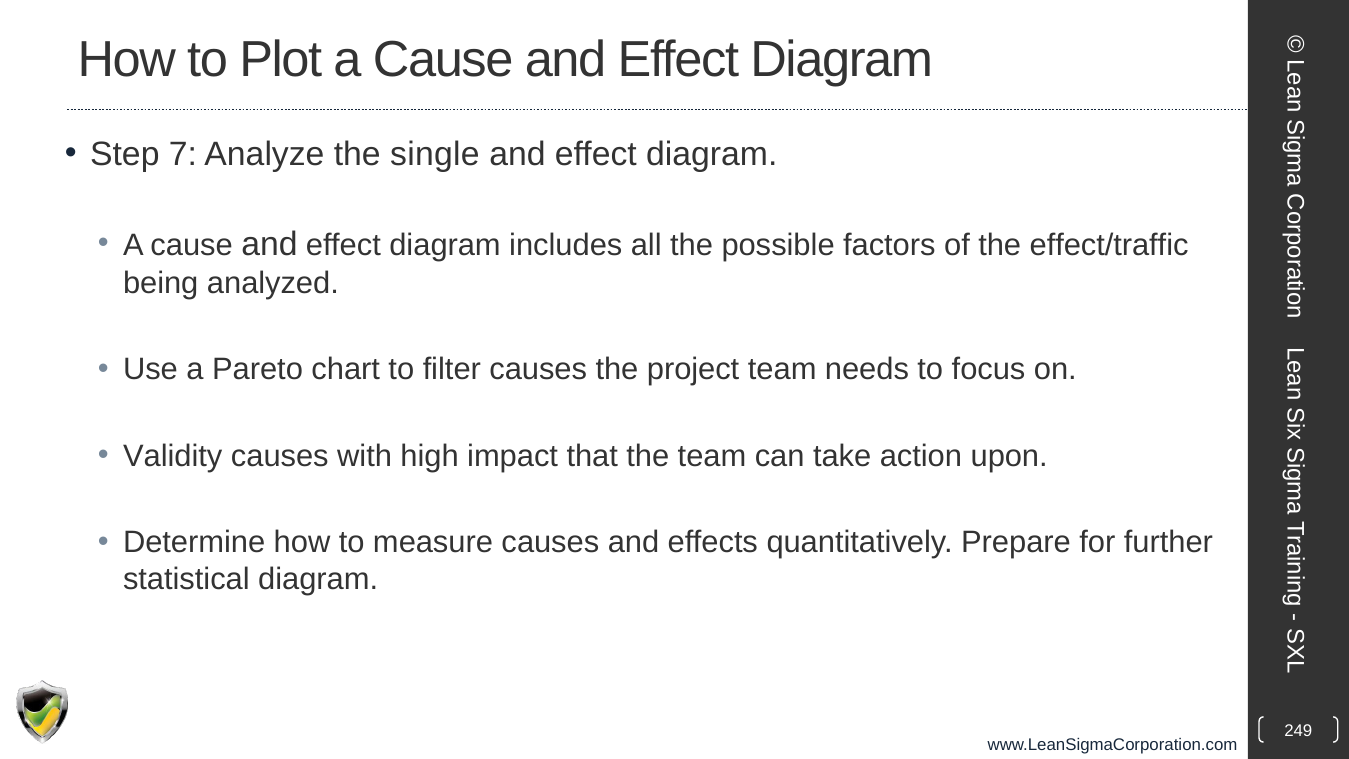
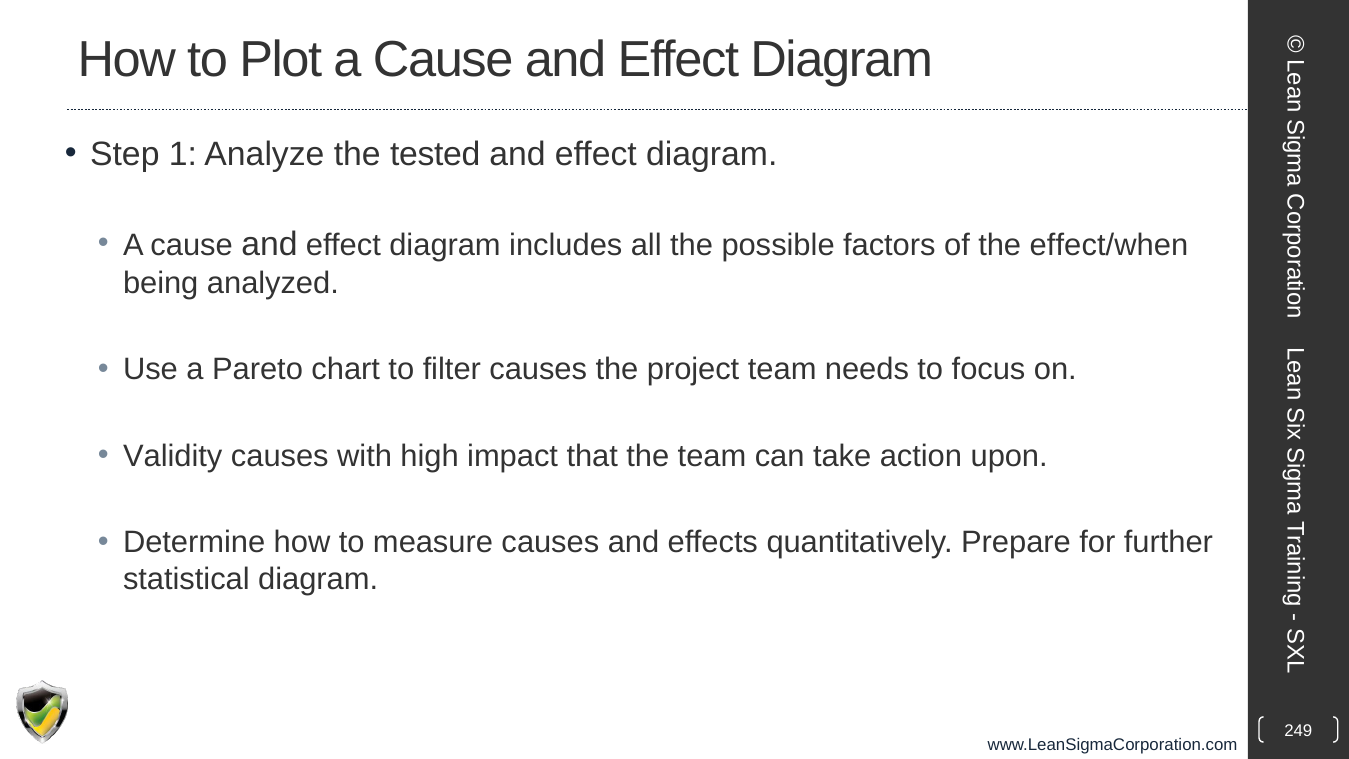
7: 7 -> 1 (183, 154)
single: single -> tested (435, 154)
effect/traffic: effect/traffic -> effect/when (1109, 245)
